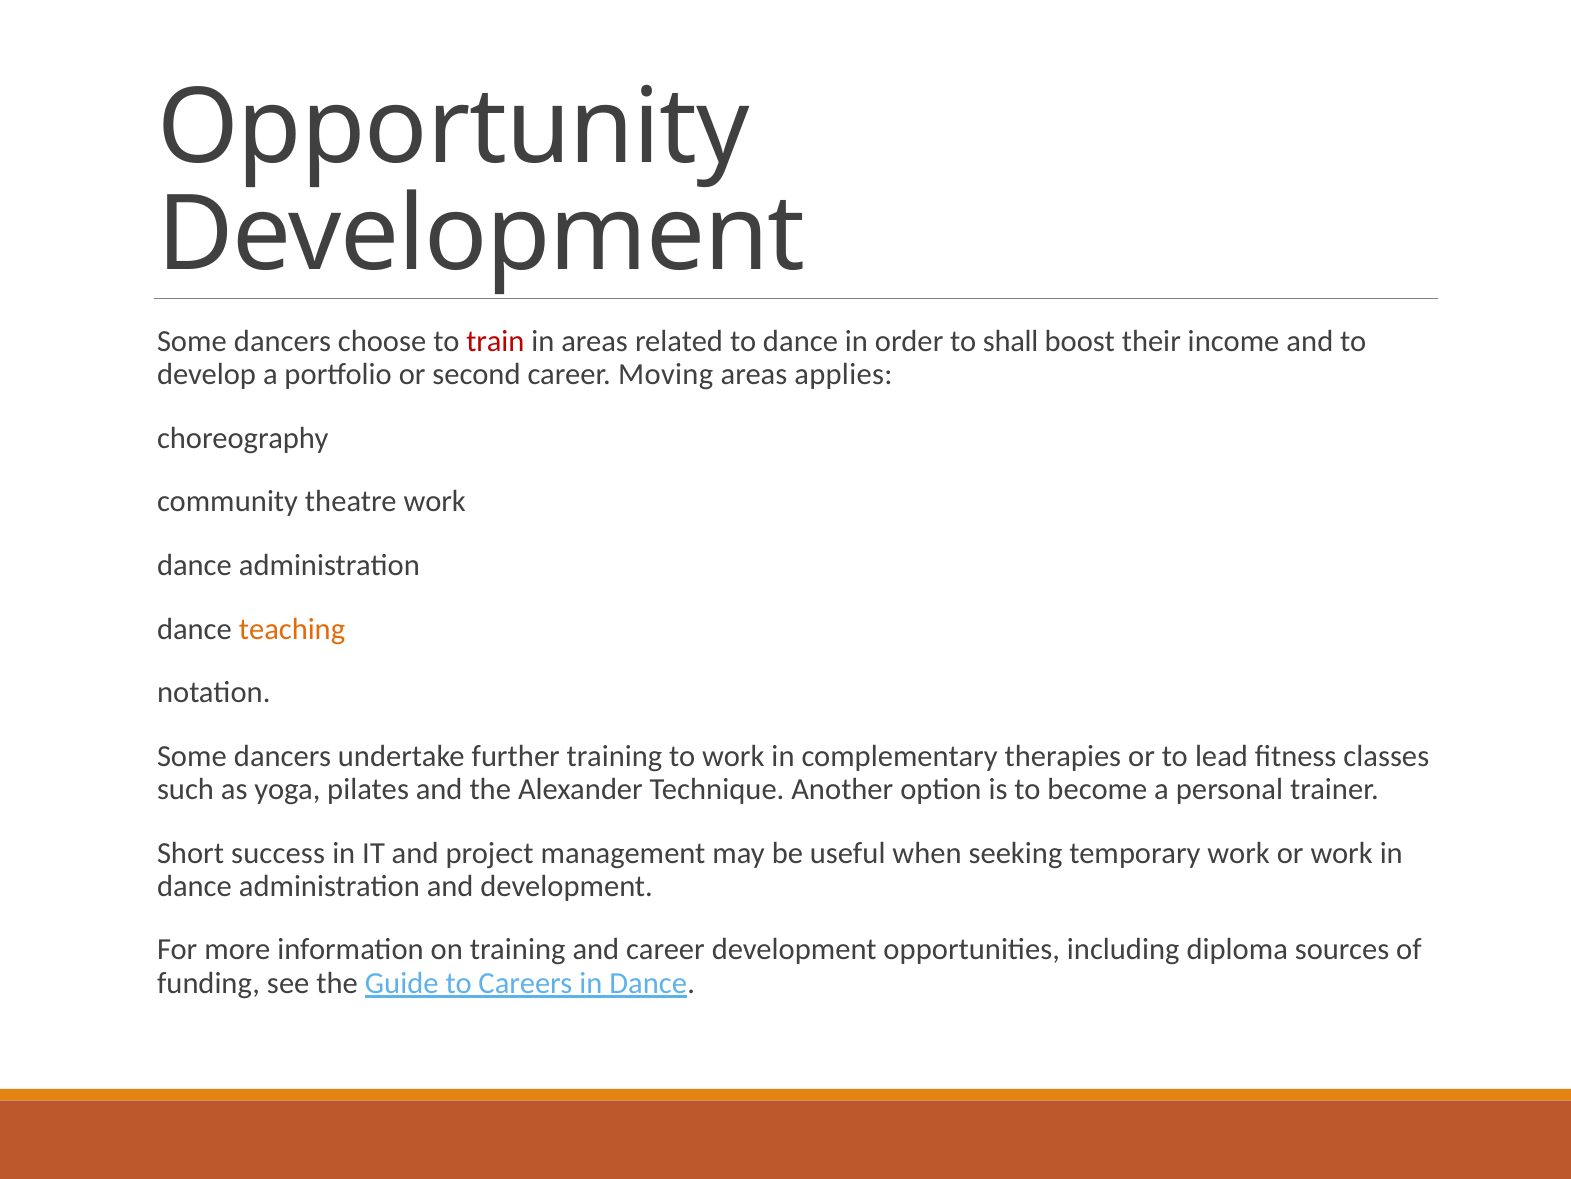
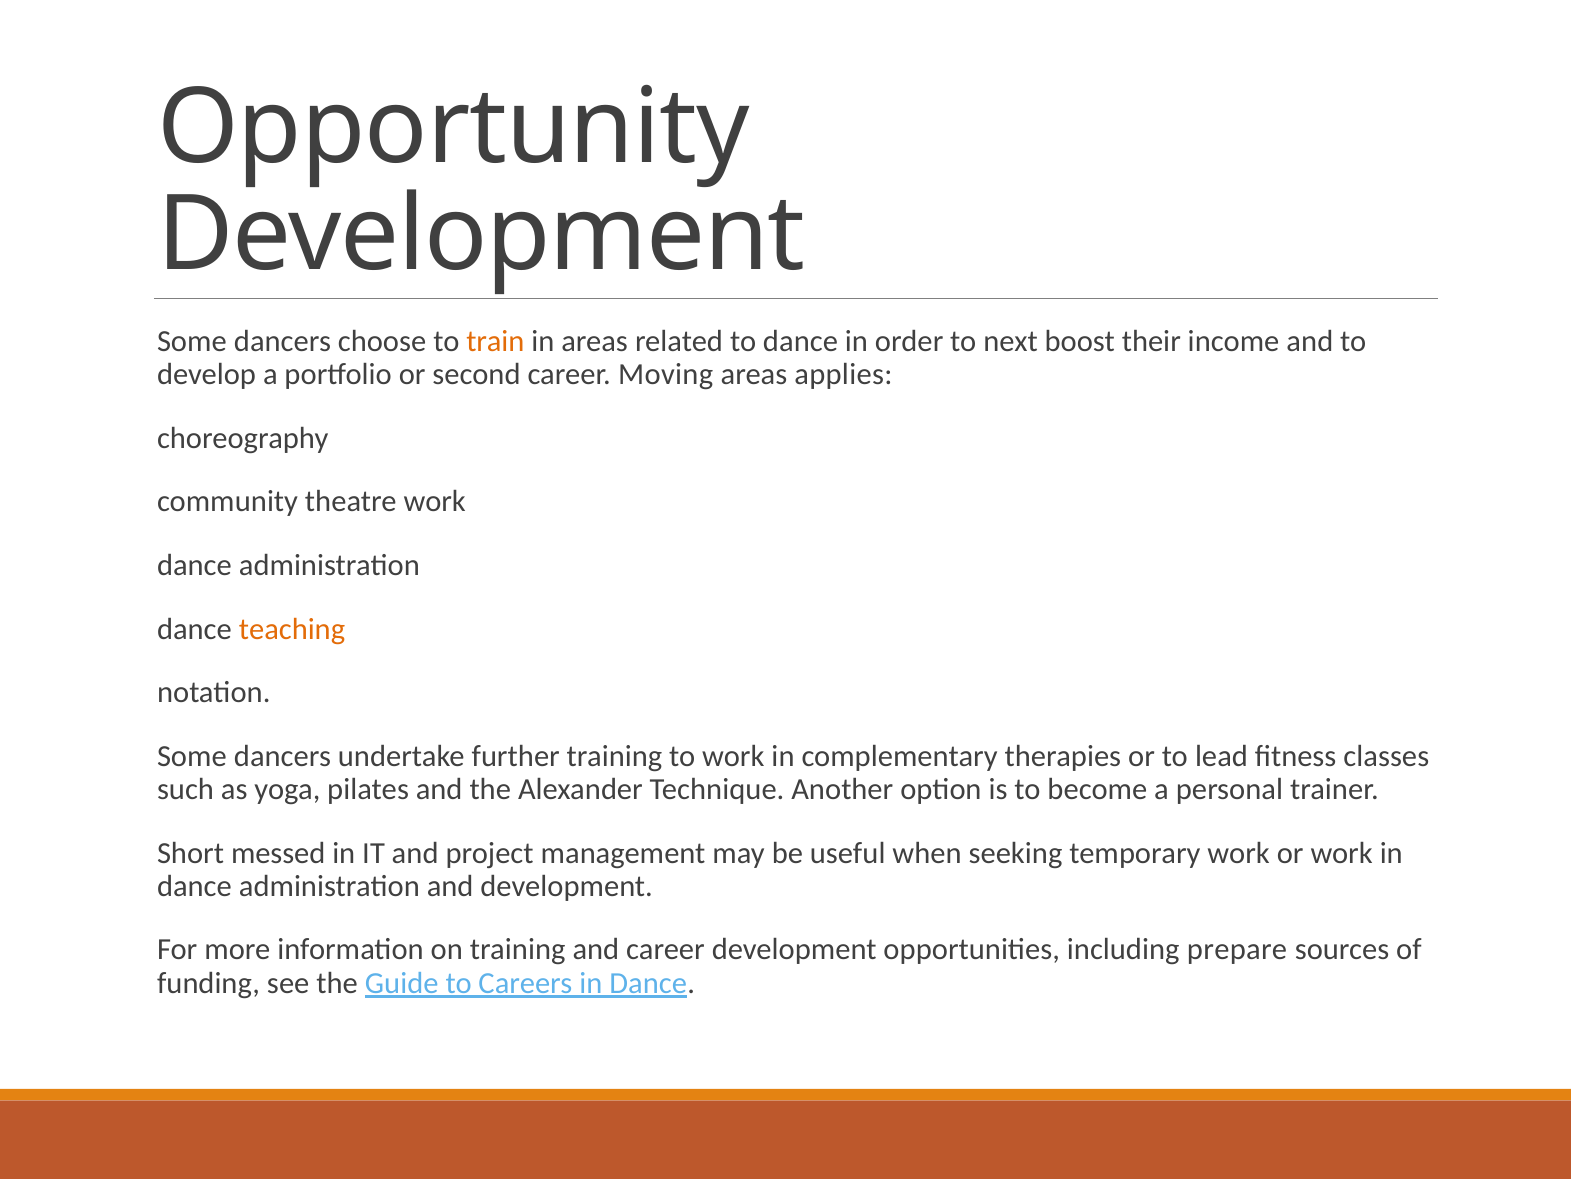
train colour: red -> orange (495, 341)
shall: shall -> next (1011, 341)
success: success -> messed (278, 852)
diploma: diploma -> prepare (1237, 949)
